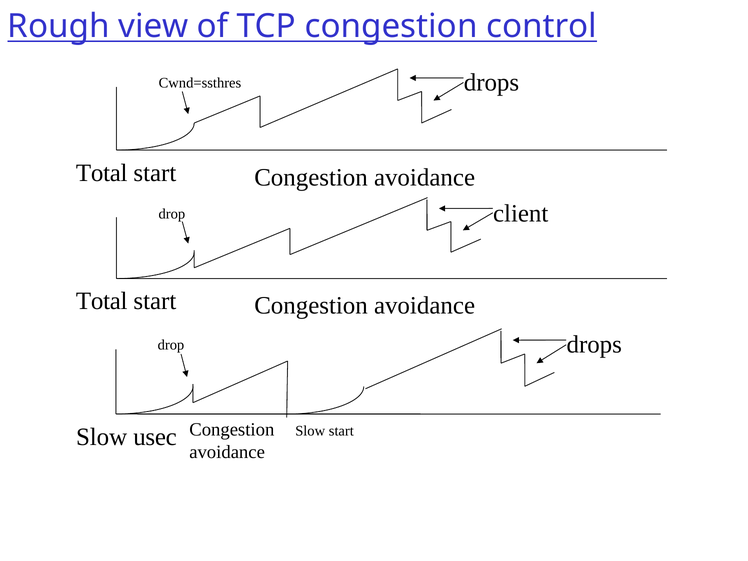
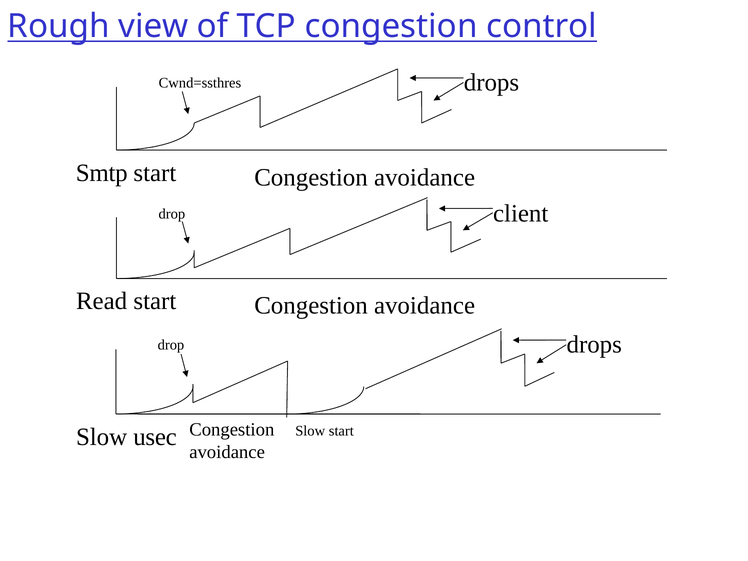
Total: Total -> Smtp (102, 173)
Total: Total -> Read (102, 301)
